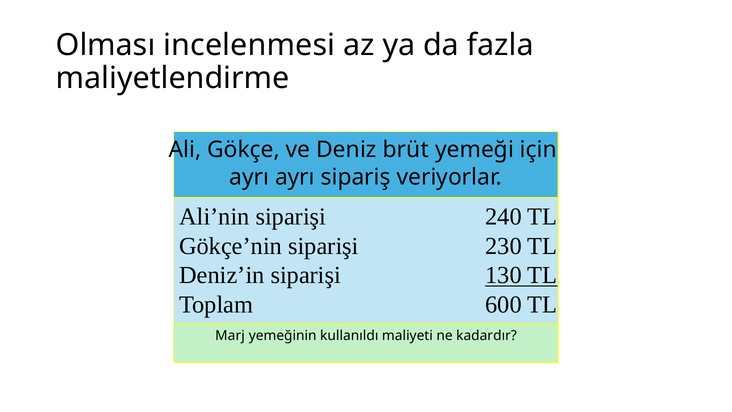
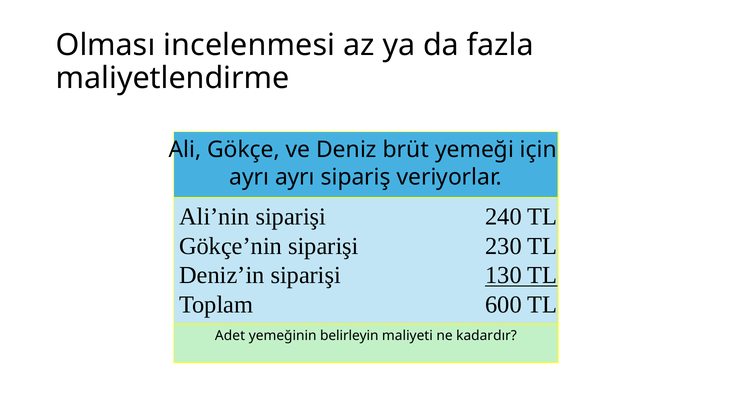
Marj: Marj -> Adet (230, 336)
kullanıldı: kullanıldı -> belirleyin (349, 336)
